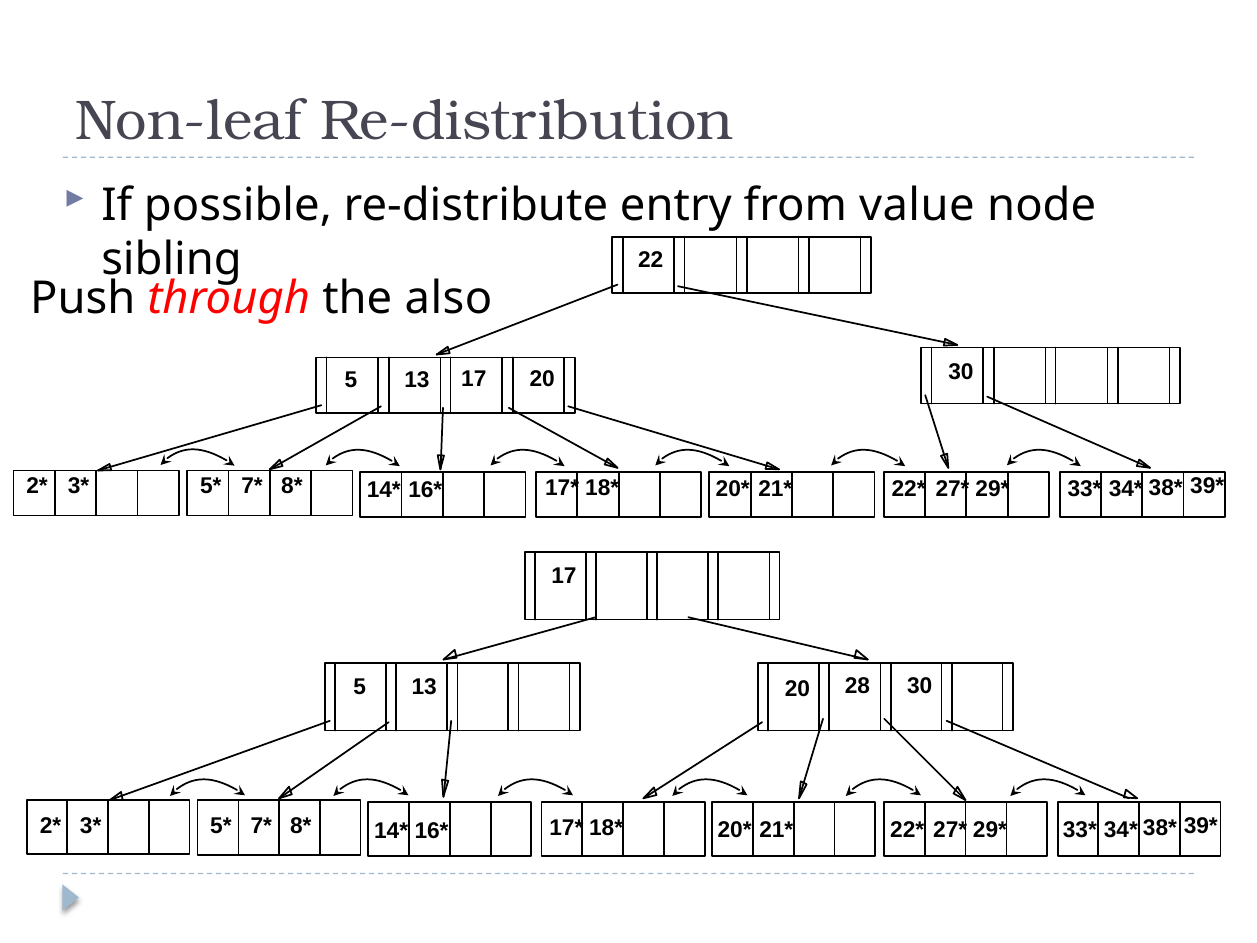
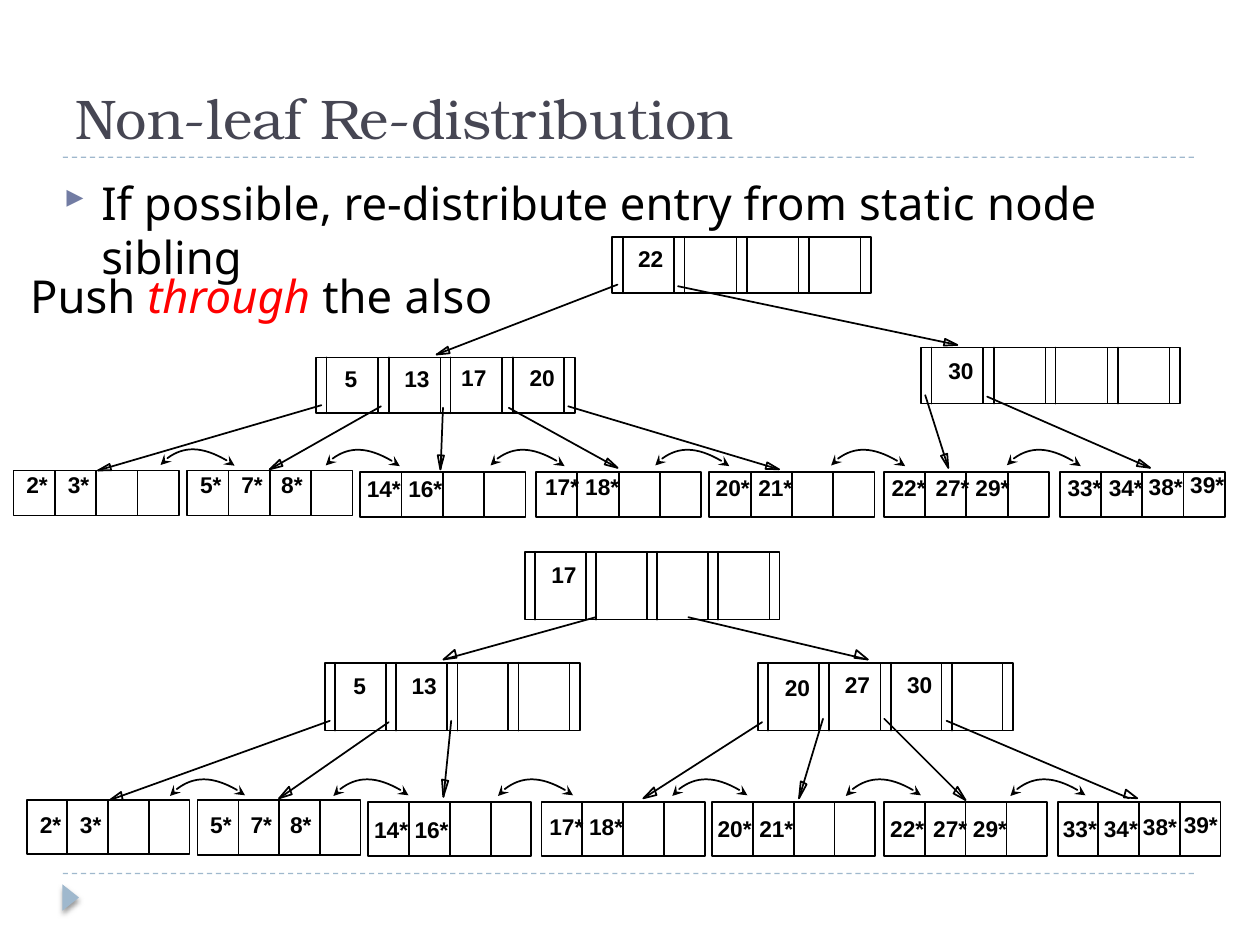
value: value -> static (917, 205)
28: 28 -> 27 (857, 685)
